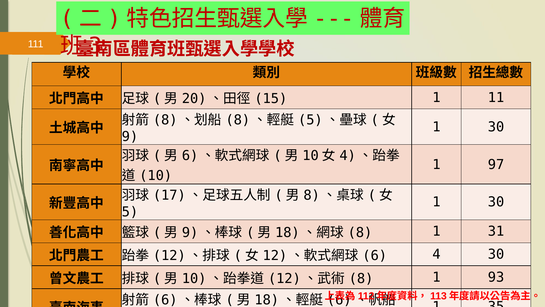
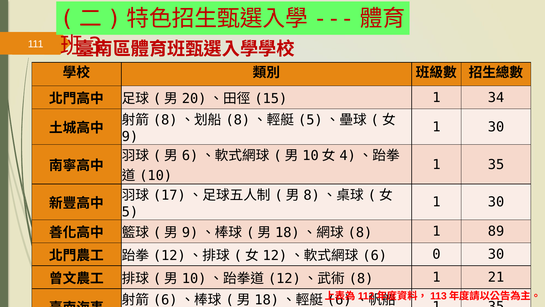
11: 11 -> 34 (496, 97)
97: 97 -> 35 (496, 164)
31: 31 -> 89 (496, 231)
4: 4 -> 0 (436, 254)
93: 93 -> 21 (496, 277)
